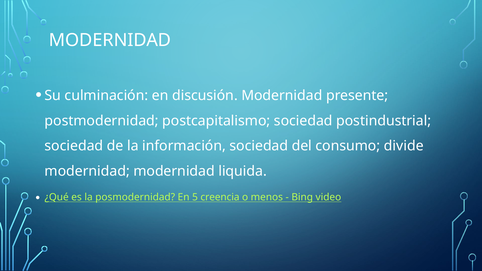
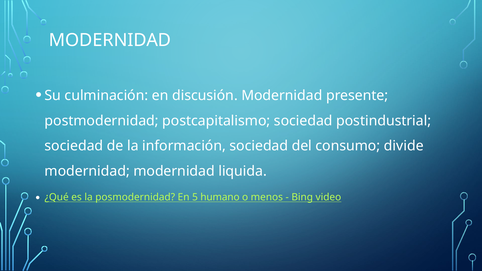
creencia: creencia -> humano (220, 197)
